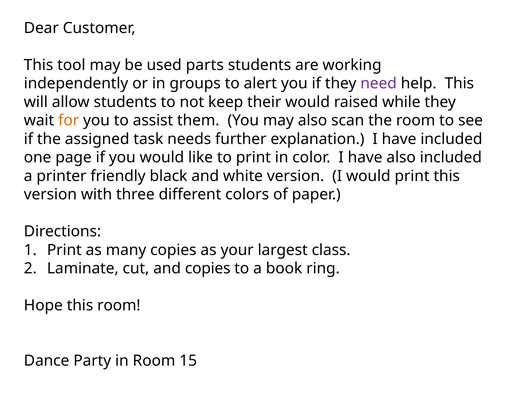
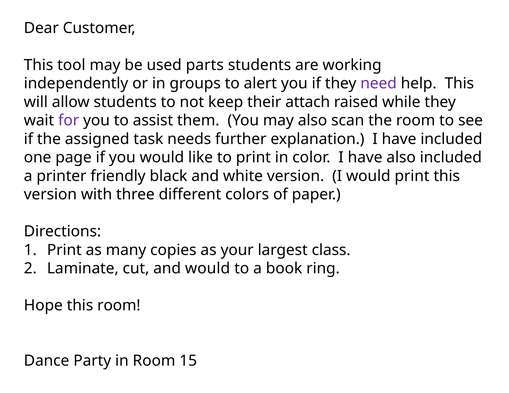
their would: would -> attach (308, 102)
for colour: orange -> purple (69, 121)
and copies: copies -> would (208, 269)
